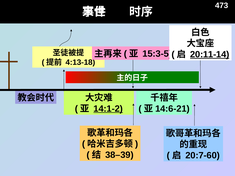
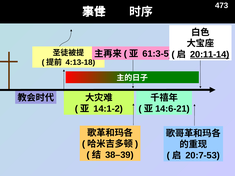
15:3-5: 15:3-5 -> 61:3-5 (157, 54)
14:1-2 underline: present -> none (108, 109)
20:7-60: 20:7-60 -> 20:7-53 (203, 156)
